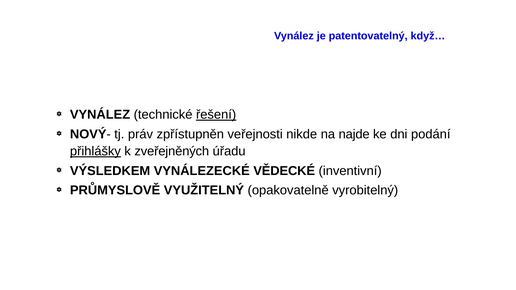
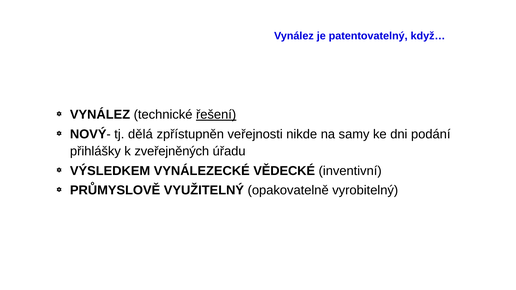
práv: práv -> dělá (140, 134)
najde: najde -> samy (354, 134)
přihlášky underline: present -> none (95, 151)
